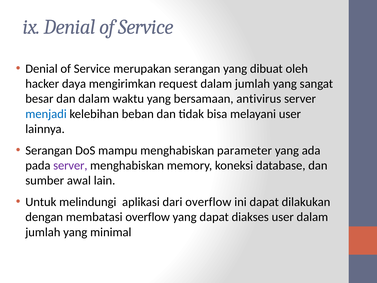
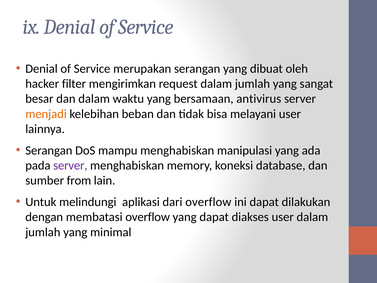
daya: daya -> filter (74, 84)
menjadi colour: blue -> orange (46, 114)
parameter: parameter -> manipulasi (245, 150)
awal: awal -> from (79, 180)
